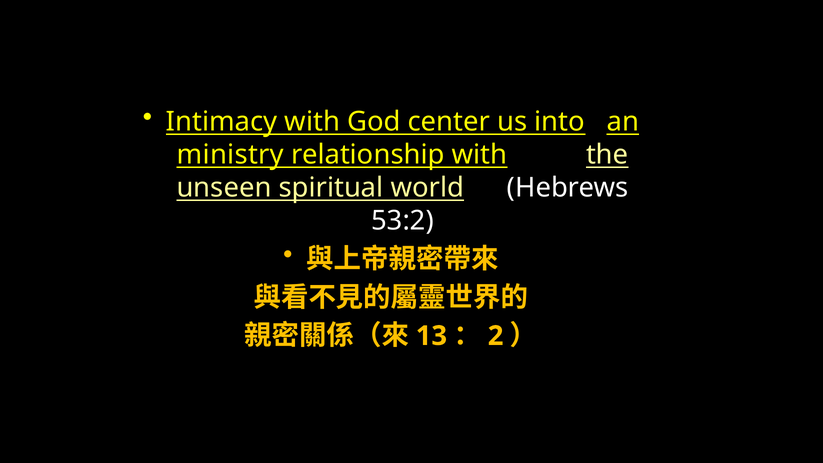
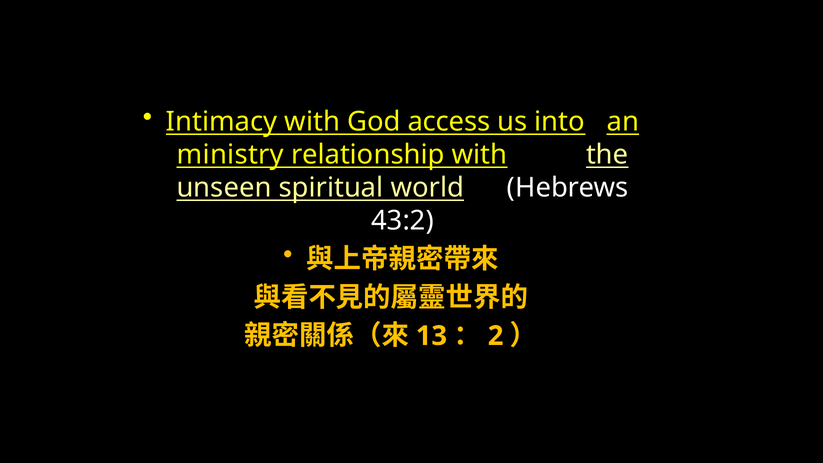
center: center -> access (449, 122)
53:2: 53:2 -> 43:2 (402, 221)
